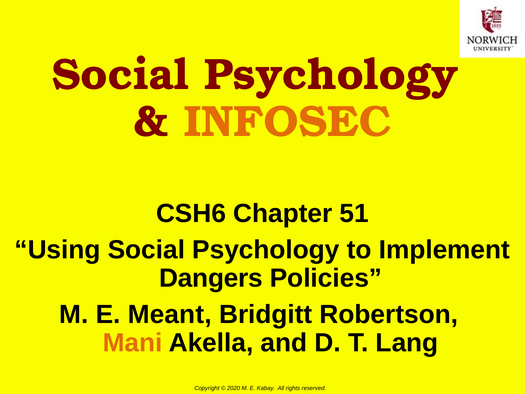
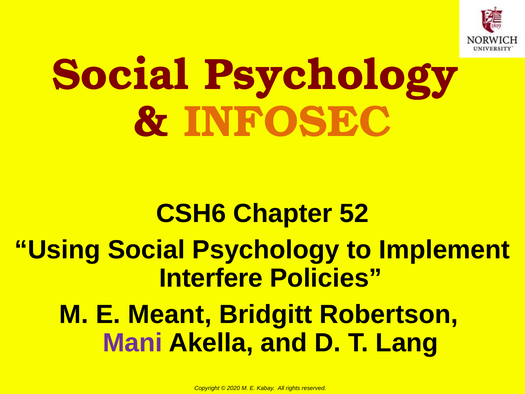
51: 51 -> 52 (354, 213)
Dangers: Dangers -> Interfere (211, 278)
Mani colour: orange -> purple (133, 343)
